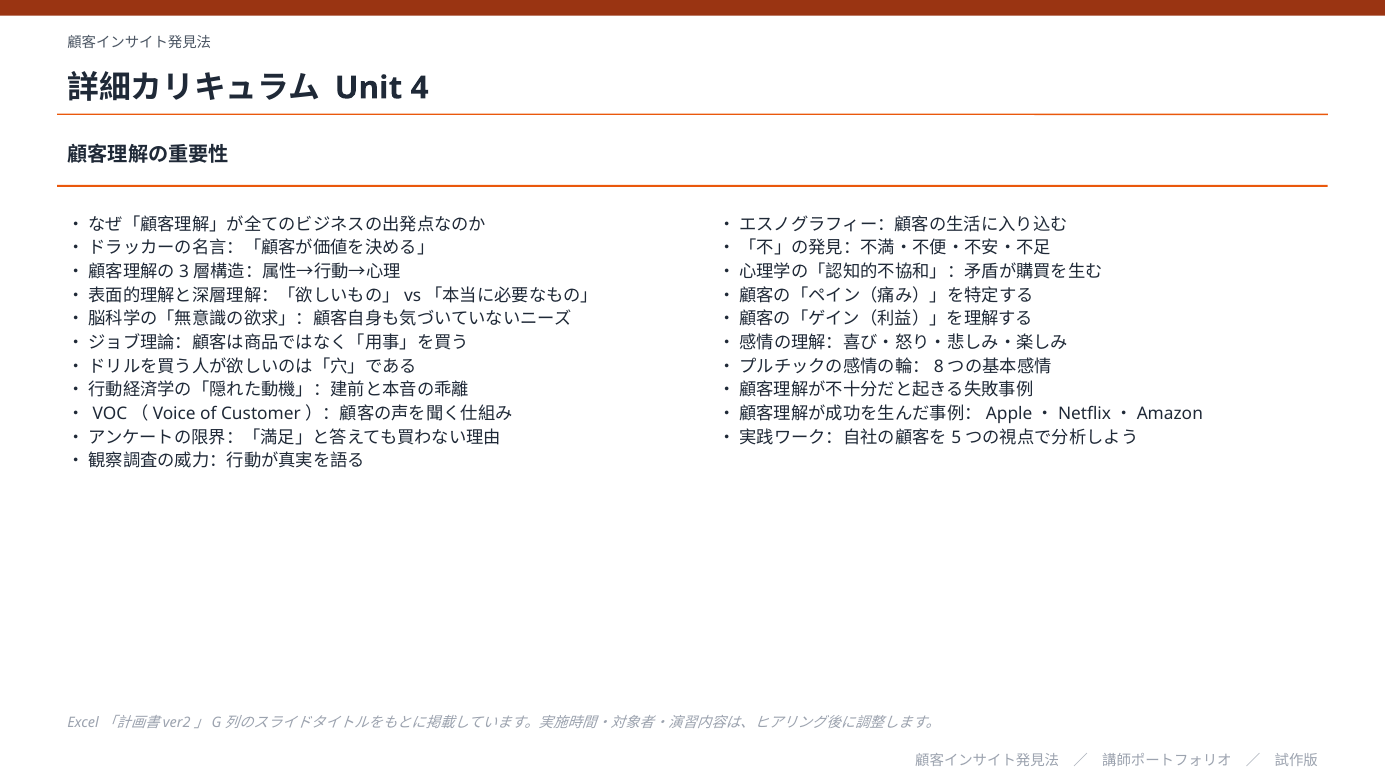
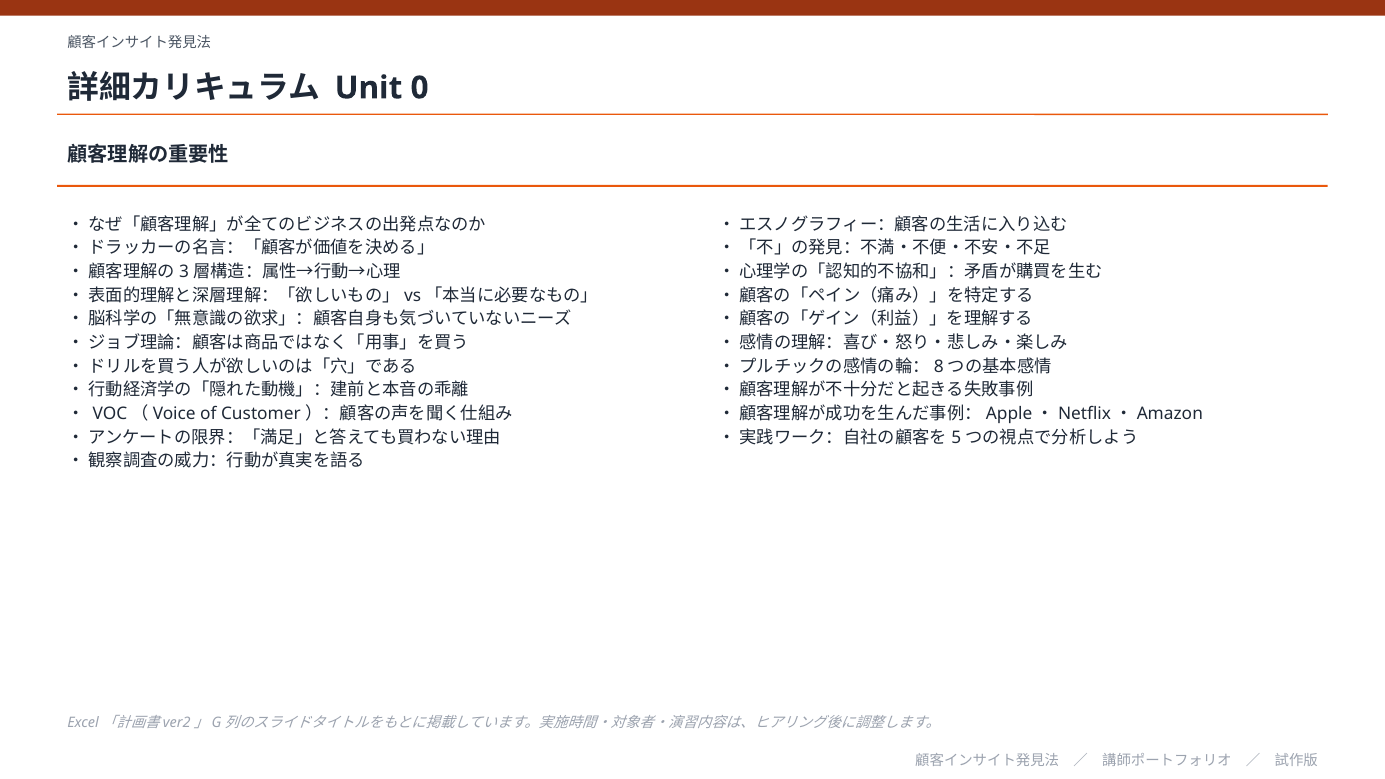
4: 4 -> 0 (420, 88)
